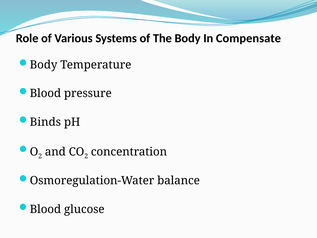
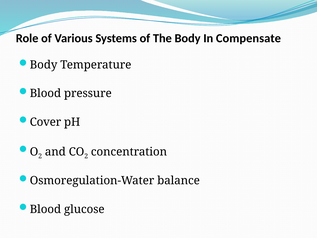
Binds: Binds -> Cover (45, 122)
